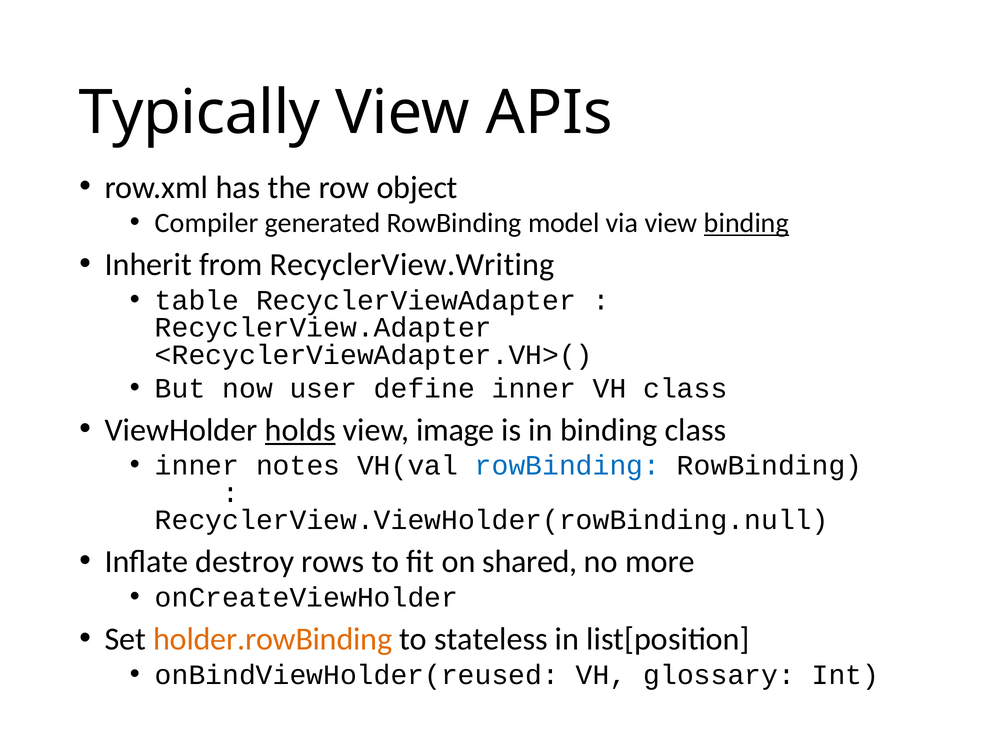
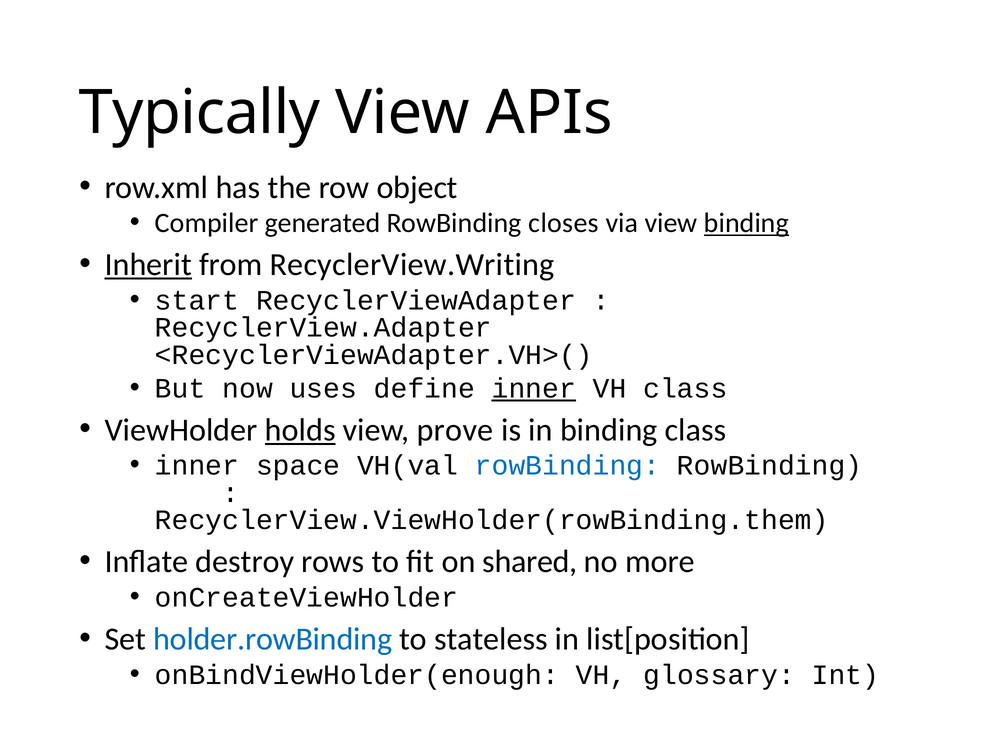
model: model -> closes (564, 223)
Inherit underline: none -> present (148, 265)
table: table -> start (197, 300)
user: user -> uses (323, 388)
inner underline: none -> present (534, 388)
image: image -> prove (455, 430)
notes: notes -> space (298, 466)
RecyclerView.ViewHolder(rowBinding.null: RecyclerView.ViewHolder(rowBinding.null -> RecyclerView.ViewHolder(rowBinding.them (492, 520)
holder.rowBinding colour: orange -> blue (273, 639)
onBindViewHolder(reused: onBindViewHolder(reused -> onBindViewHolder(enough (357, 675)
